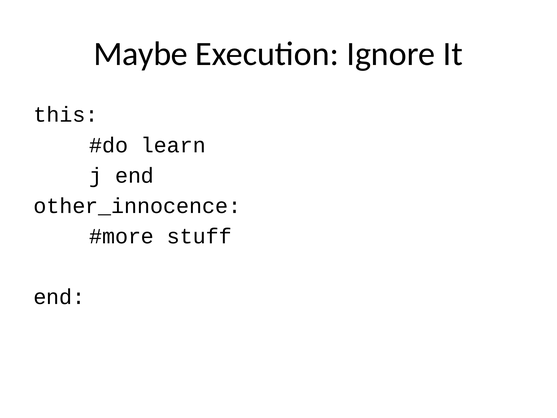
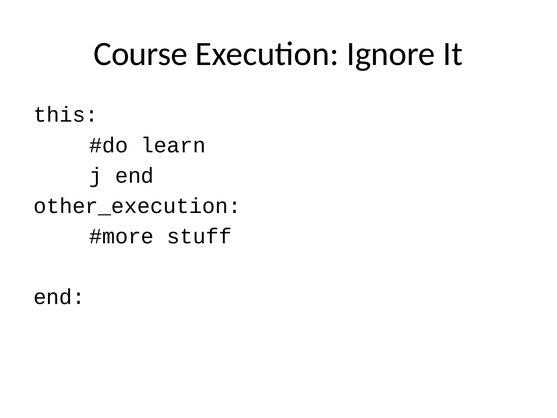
Maybe: Maybe -> Course (141, 54)
other_innocence: other_innocence -> other_execution (137, 206)
